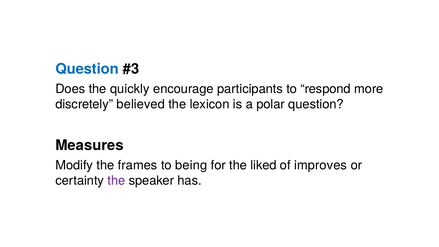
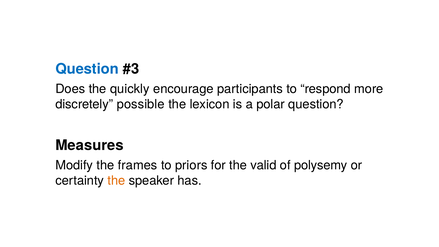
believed: believed -> possible (141, 104)
being: being -> priors (191, 165)
liked: liked -> valid (264, 165)
improves: improves -> polysemy (321, 165)
the colour: purple -> orange (116, 181)
